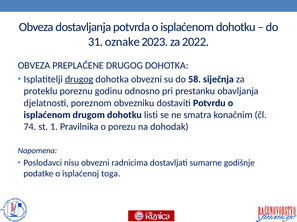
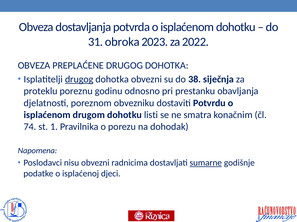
oznake: oznake -> obroka (122, 42)
58: 58 -> 38 (195, 80)
sumarne underline: none -> present (206, 163)
toga: toga -> djeci (111, 174)
